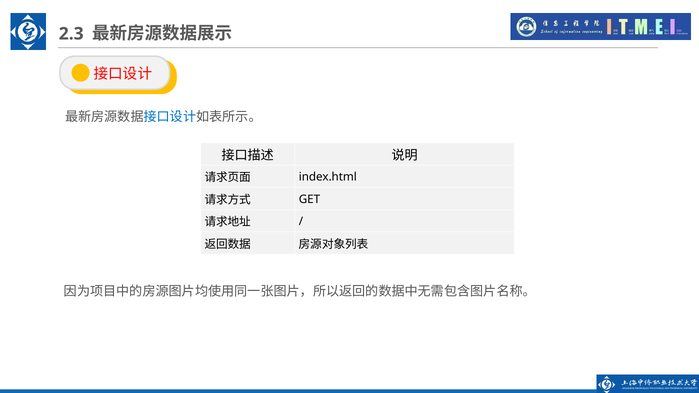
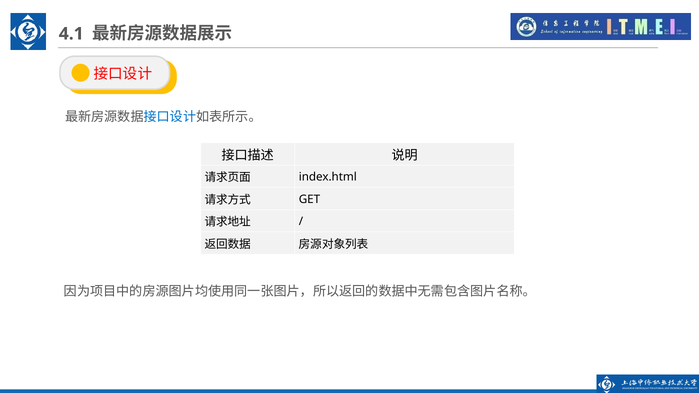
2.3: 2.3 -> 4.1 (71, 34)
